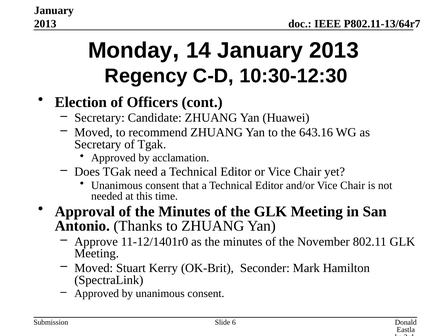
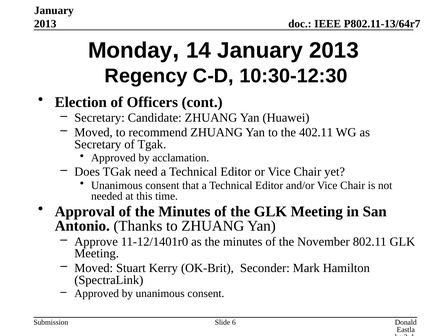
643.16: 643.16 -> 402.11 (316, 132)
